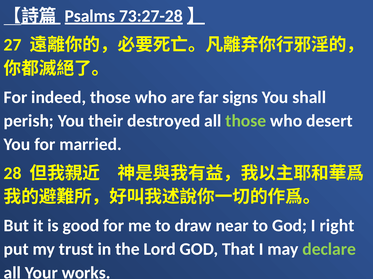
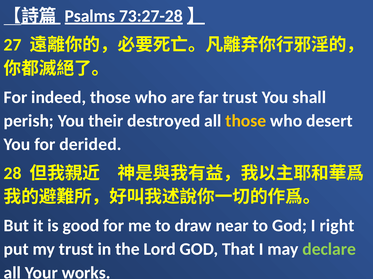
far signs: signs -> trust (240, 98)
those colour: light green -> yellow (246, 121)
married: married -> derided (90, 145)
